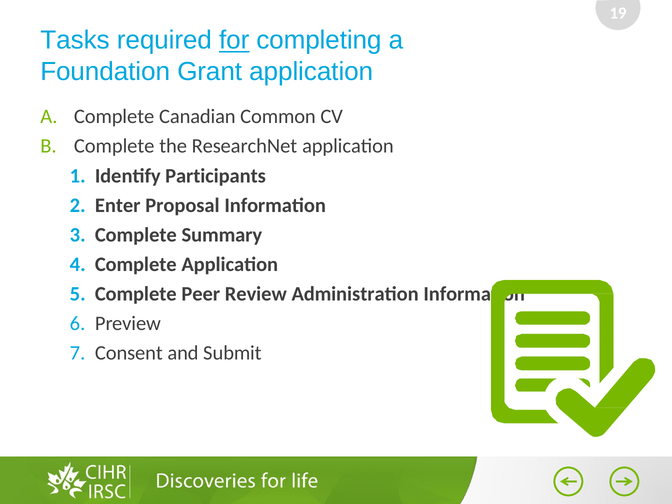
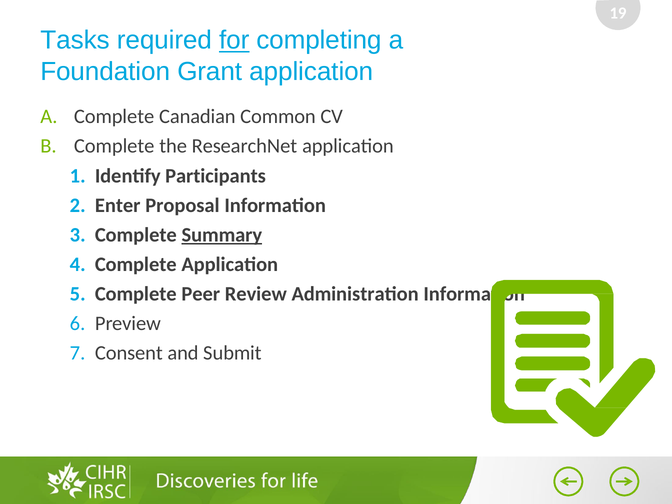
Summary underline: none -> present (222, 235)
